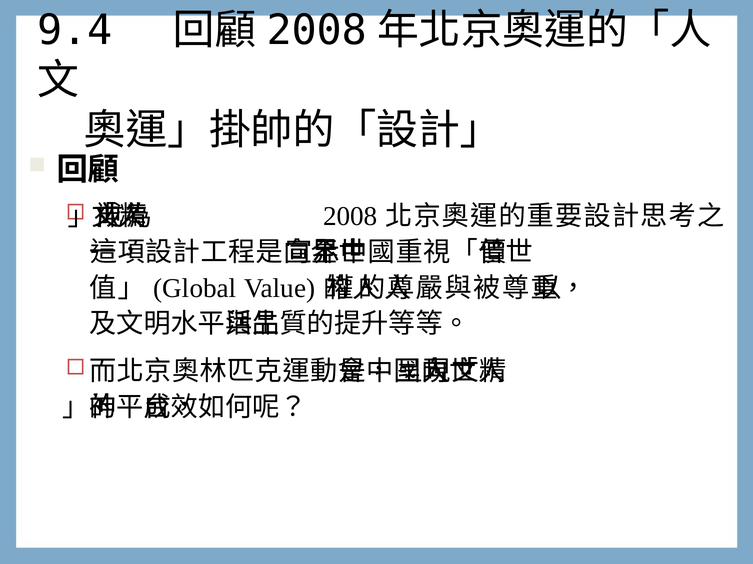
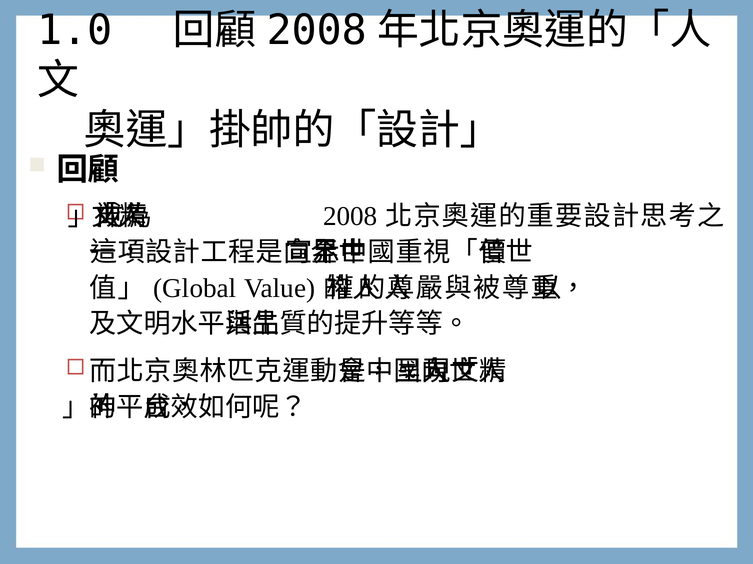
9.4: 9.4 -> 1.0 (75, 30)
